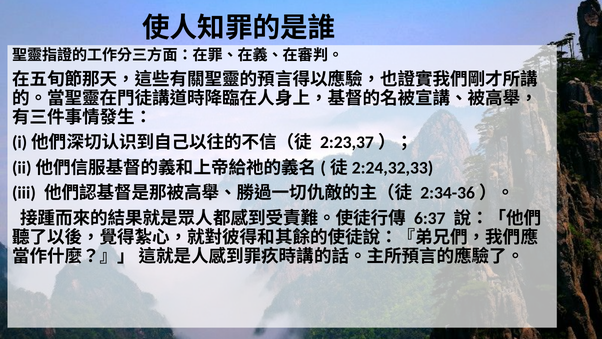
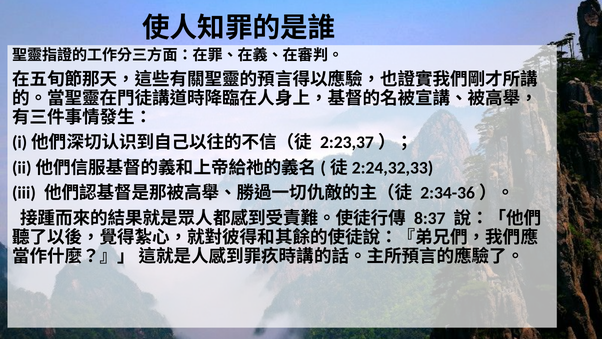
6:37: 6:37 -> 8:37 (430, 218)
